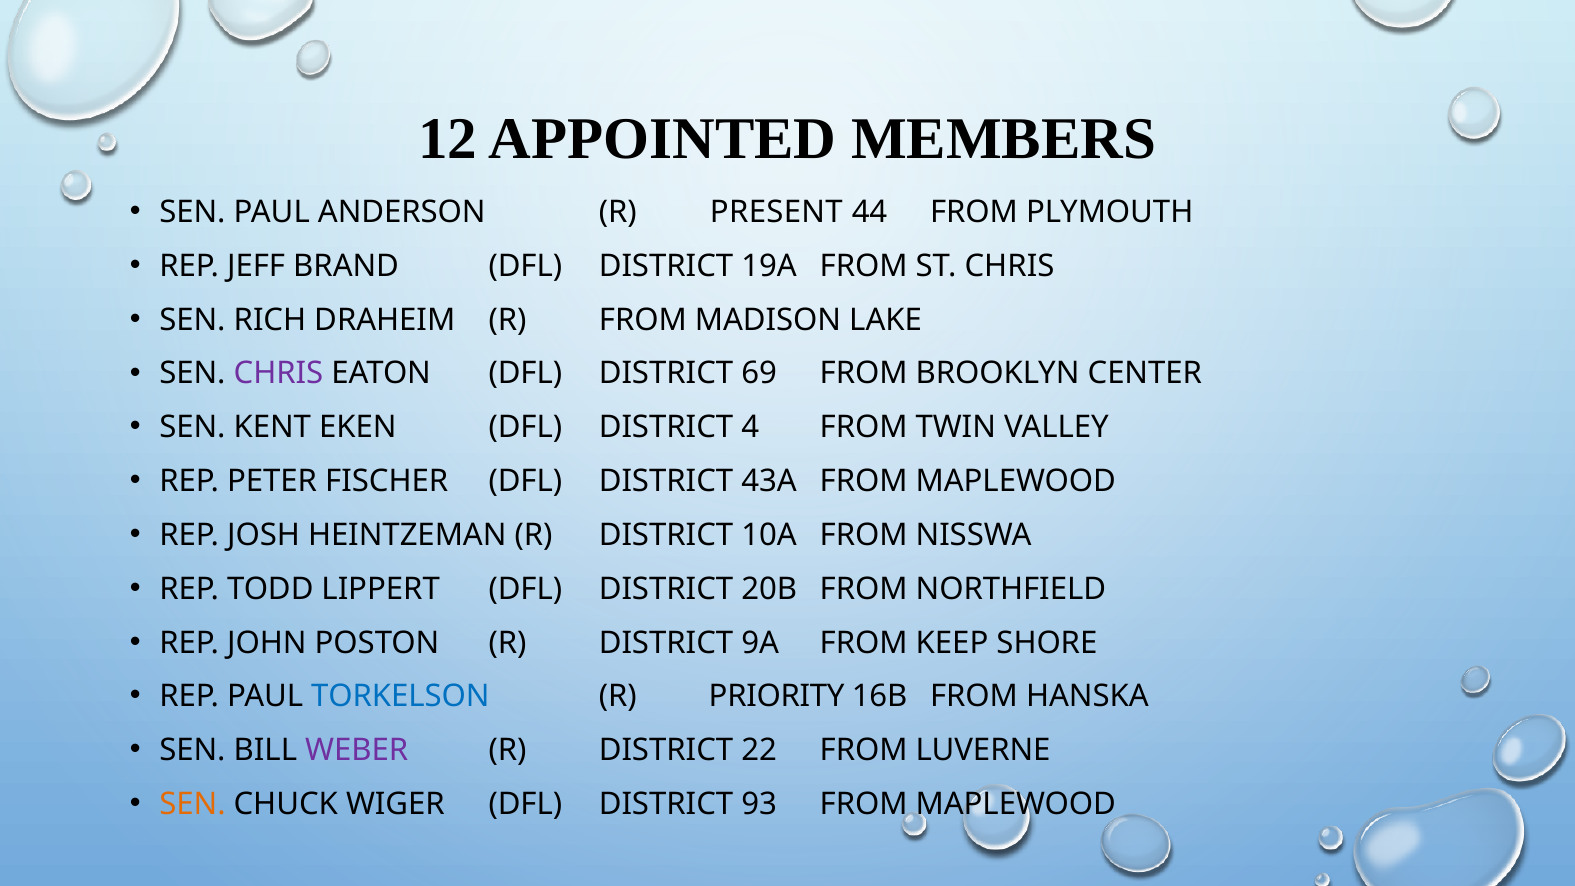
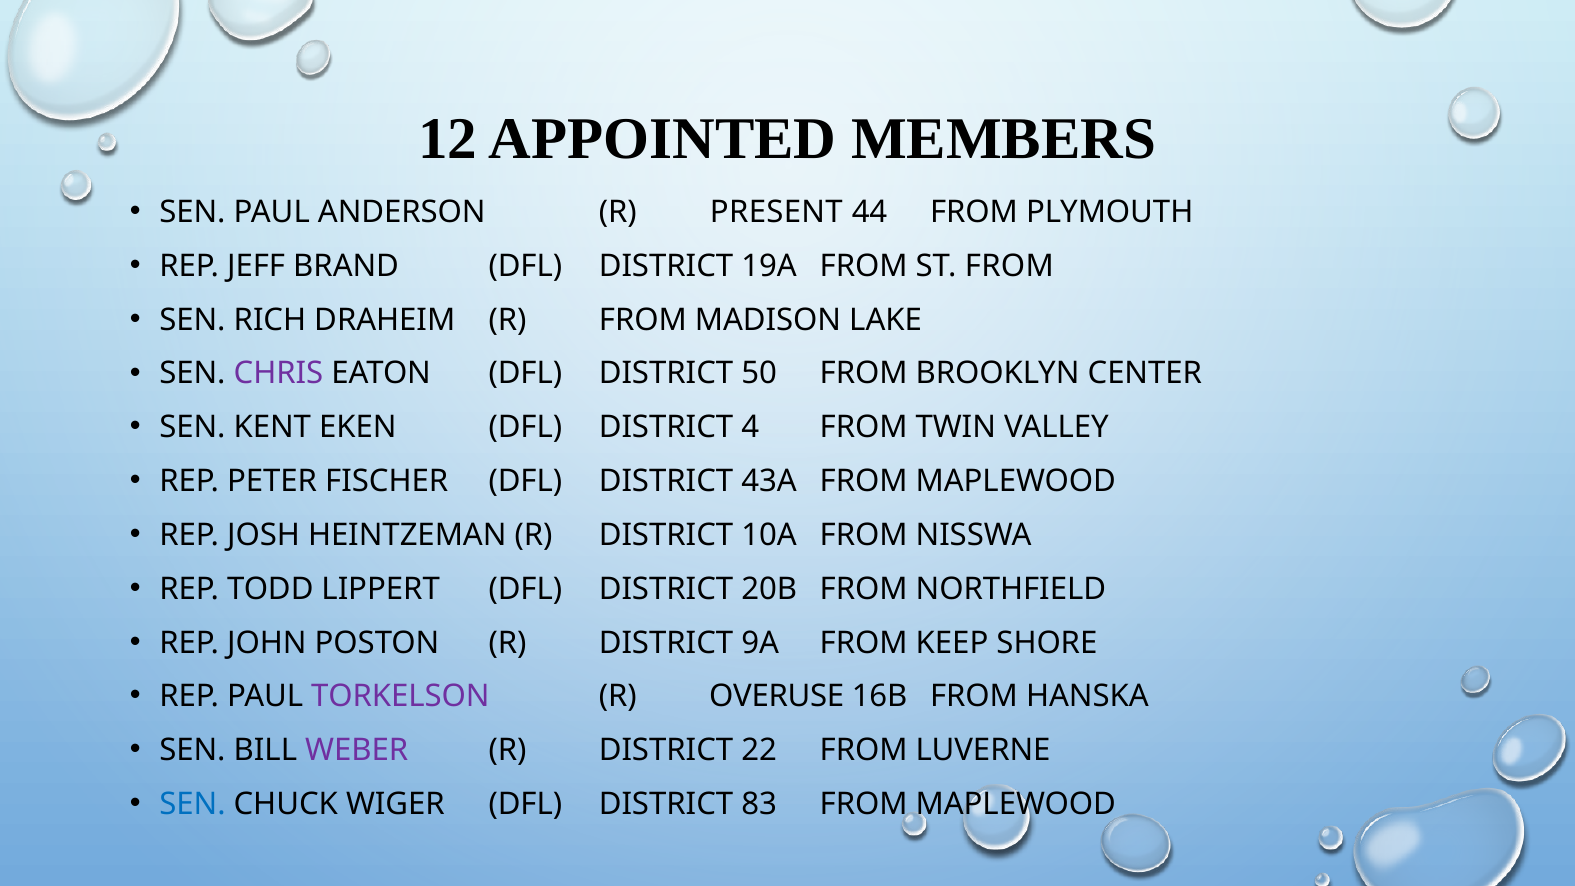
ST CHRIS: CHRIS -> FROM (1009, 266)
69: 69 -> 50 (759, 374)
TORKELSON colour: blue -> purple (400, 697)
PRIORITY: PRIORITY -> OVERUSE (777, 697)
SEN colour: orange -> blue (193, 804)
93: 93 -> 83 (759, 804)
